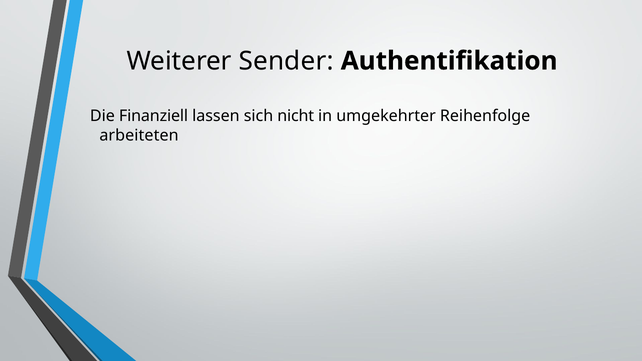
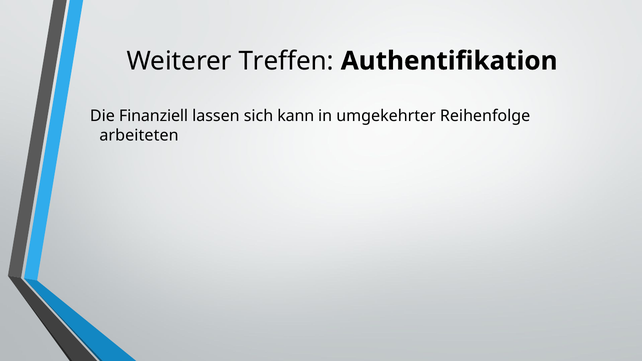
Sender: Sender -> Treffen (286, 61)
nicht: nicht -> kann (296, 116)
